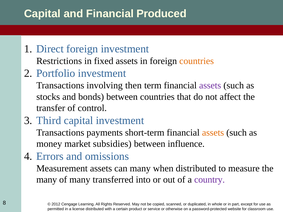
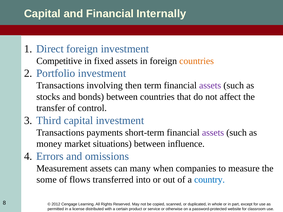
Produced: Produced -> Internally (161, 14)
Restrictions: Restrictions -> Competitive (59, 61)
assets colour: orange -> purple (213, 133)
subsidies: subsidies -> situations (112, 144)
when distributed: distributed -> companies (196, 169)
many: many -> some (47, 180)
of many: many -> flows (80, 180)
country colour: purple -> blue (210, 180)
